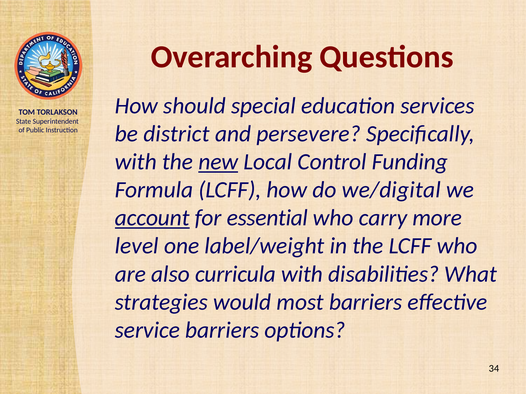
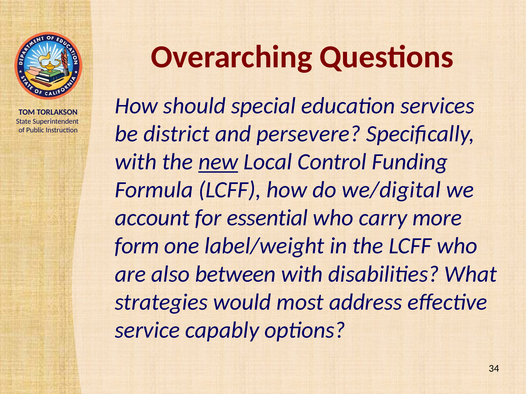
account underline: present -> none (152, 218)
level: level -> form (137, 246)
curricula: curricula -> between (236, 274)
most barriers: barriers -> address (366, 302)
service barriers: barriers -> capably (222, 330)
